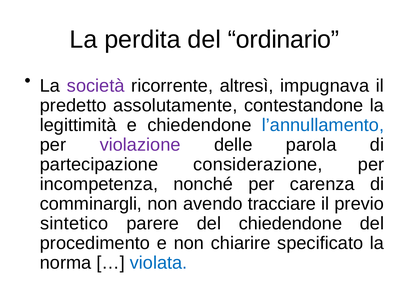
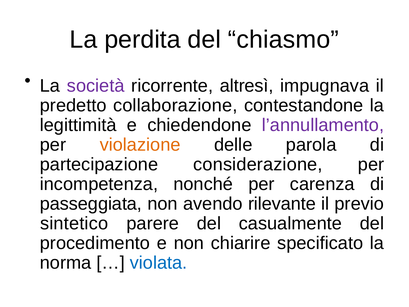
ordinario: ordinario -> chiasmo (283, 40)
assolutamente: assolutamente -> collaborazione (175, 105)
l’annullamento colour: blue -> purple (323, 125)
violazione colour: purple -> orange (140, 145)
comminargli: comminargli -> passeggiata (91, 204)
tracciare: tracciare -> rilevante (282, 204)
del chiedendone: chiedendone -> casualmente (290, 223)
